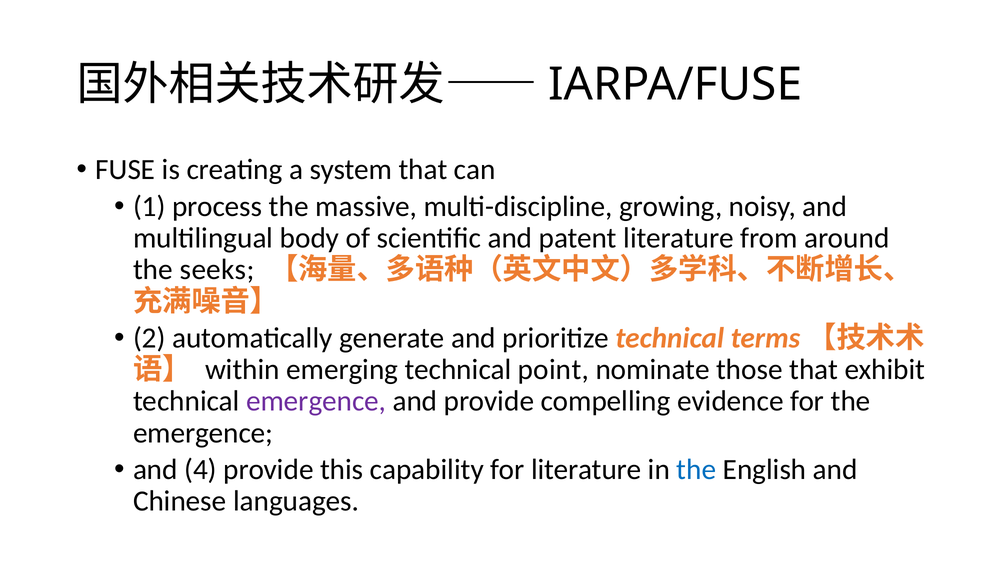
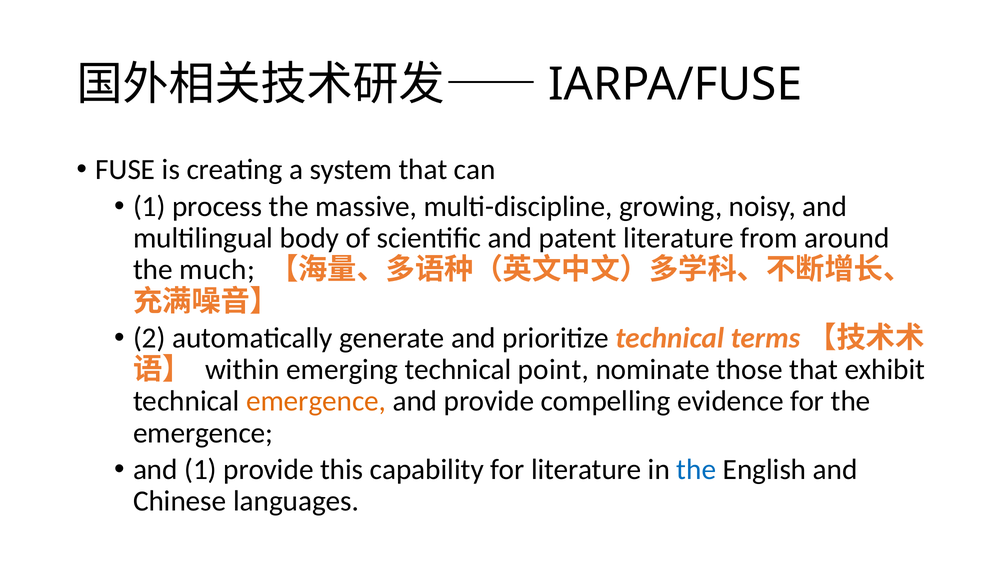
seeks: seeks -> much (217, 270)
emergence colour: purple -> orange (316, 401)
and 4: 4 -> 1 (201, 469)
